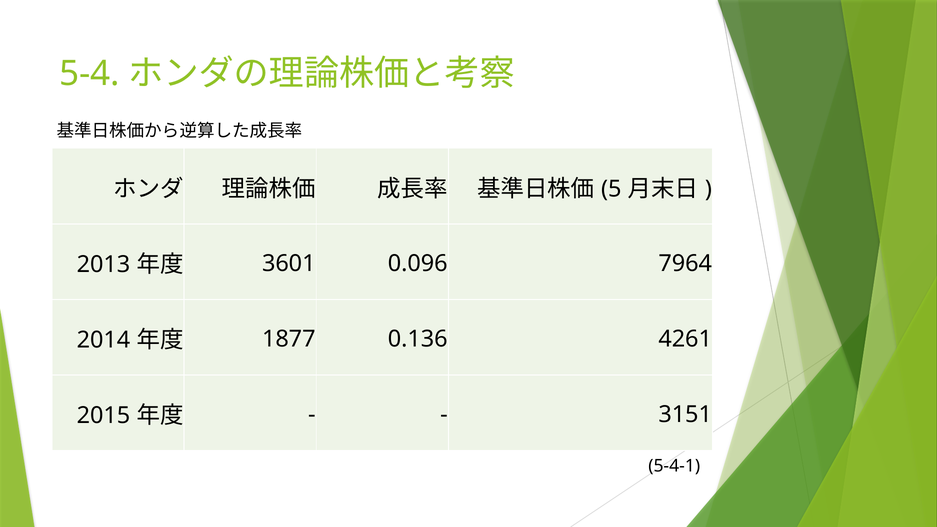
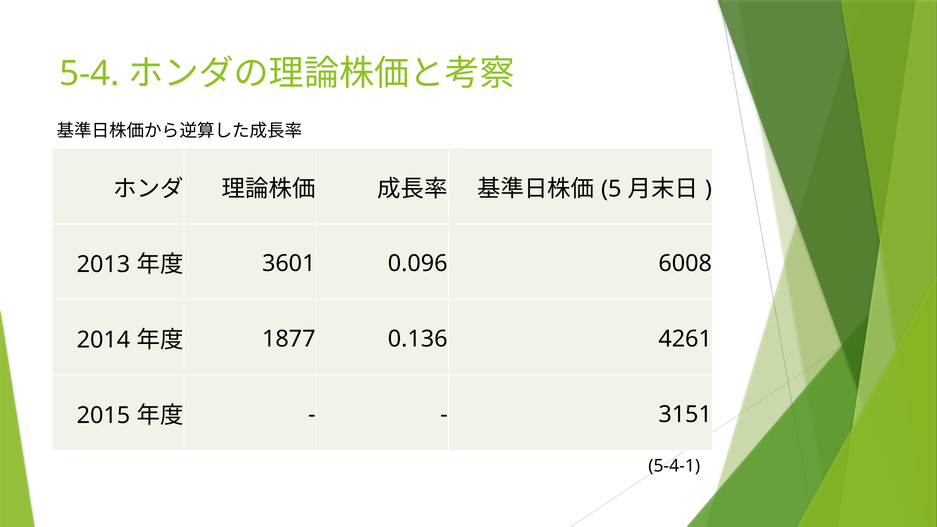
7964: 7964 -> 6008 (685, 263)
